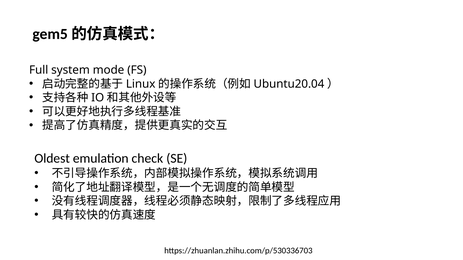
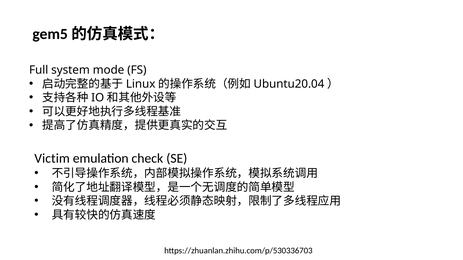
Oldest: Oldest -> Victim (52, 159)
